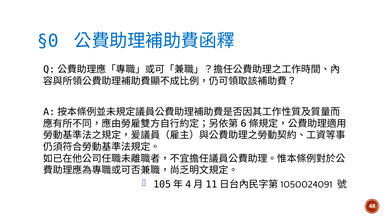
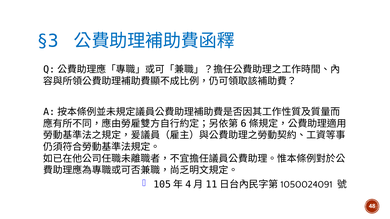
§0: §0 -> §3 (48, 41)
